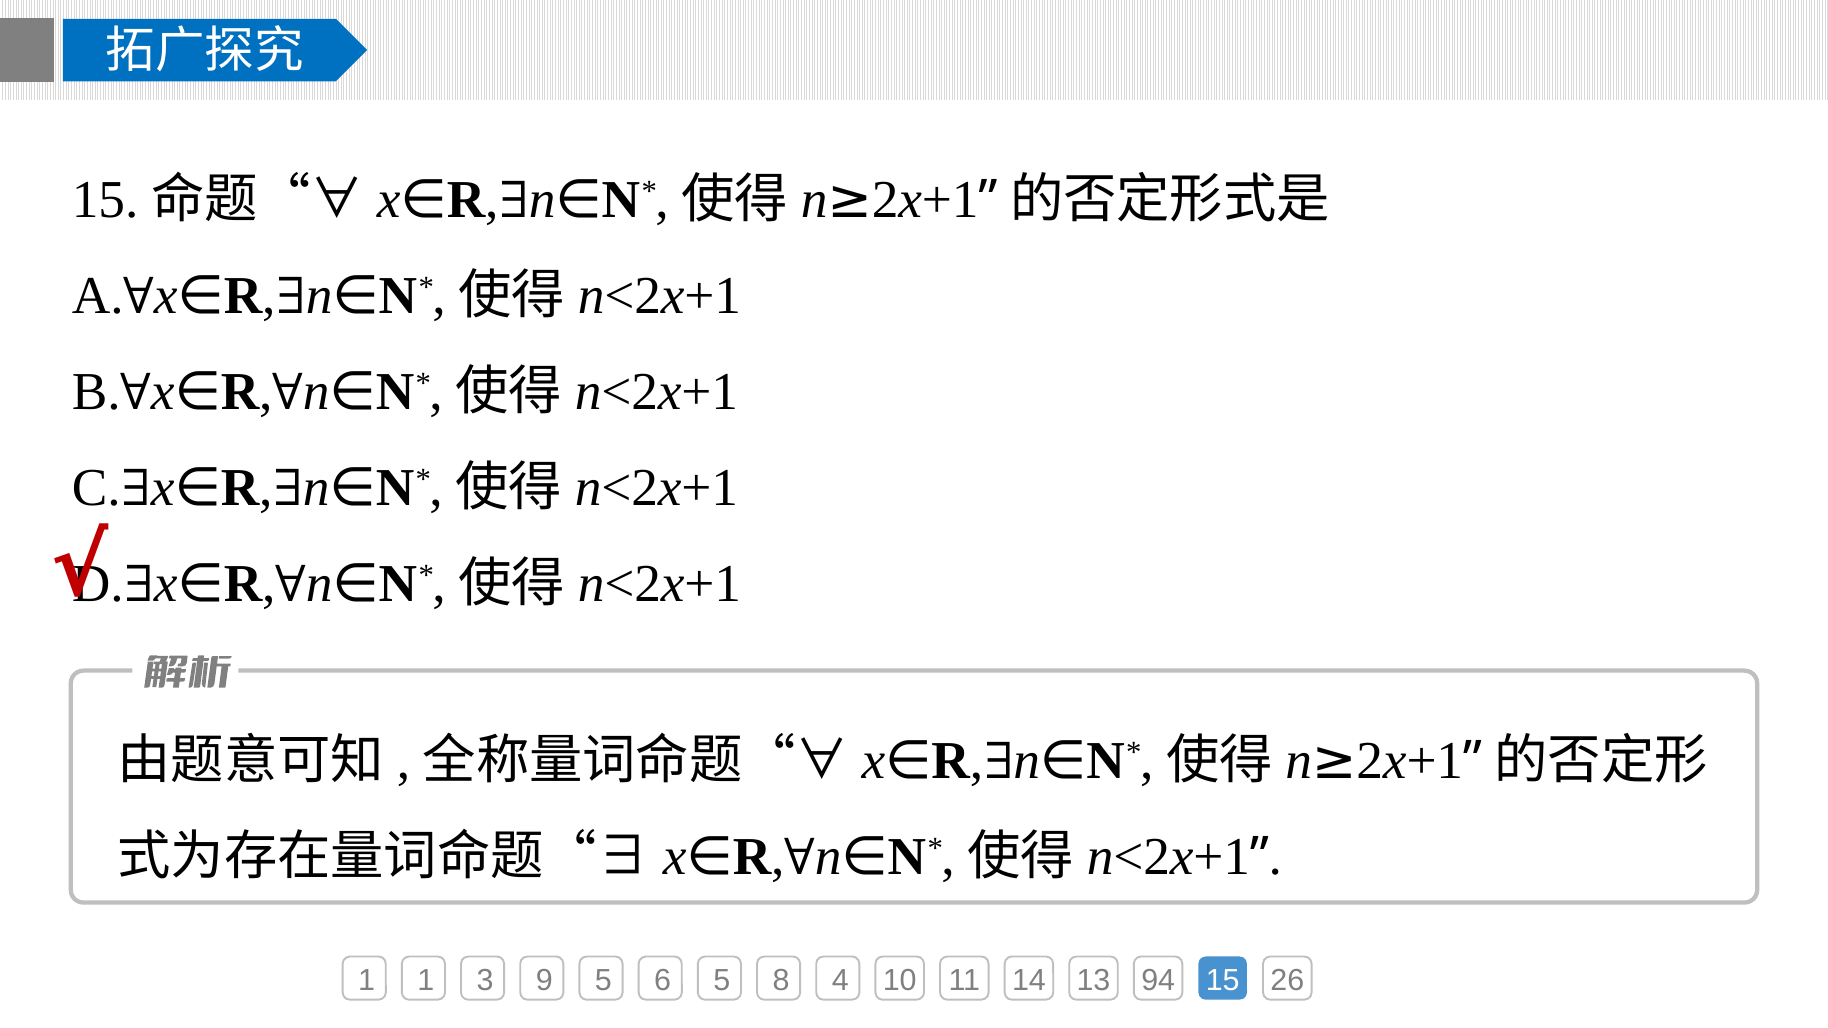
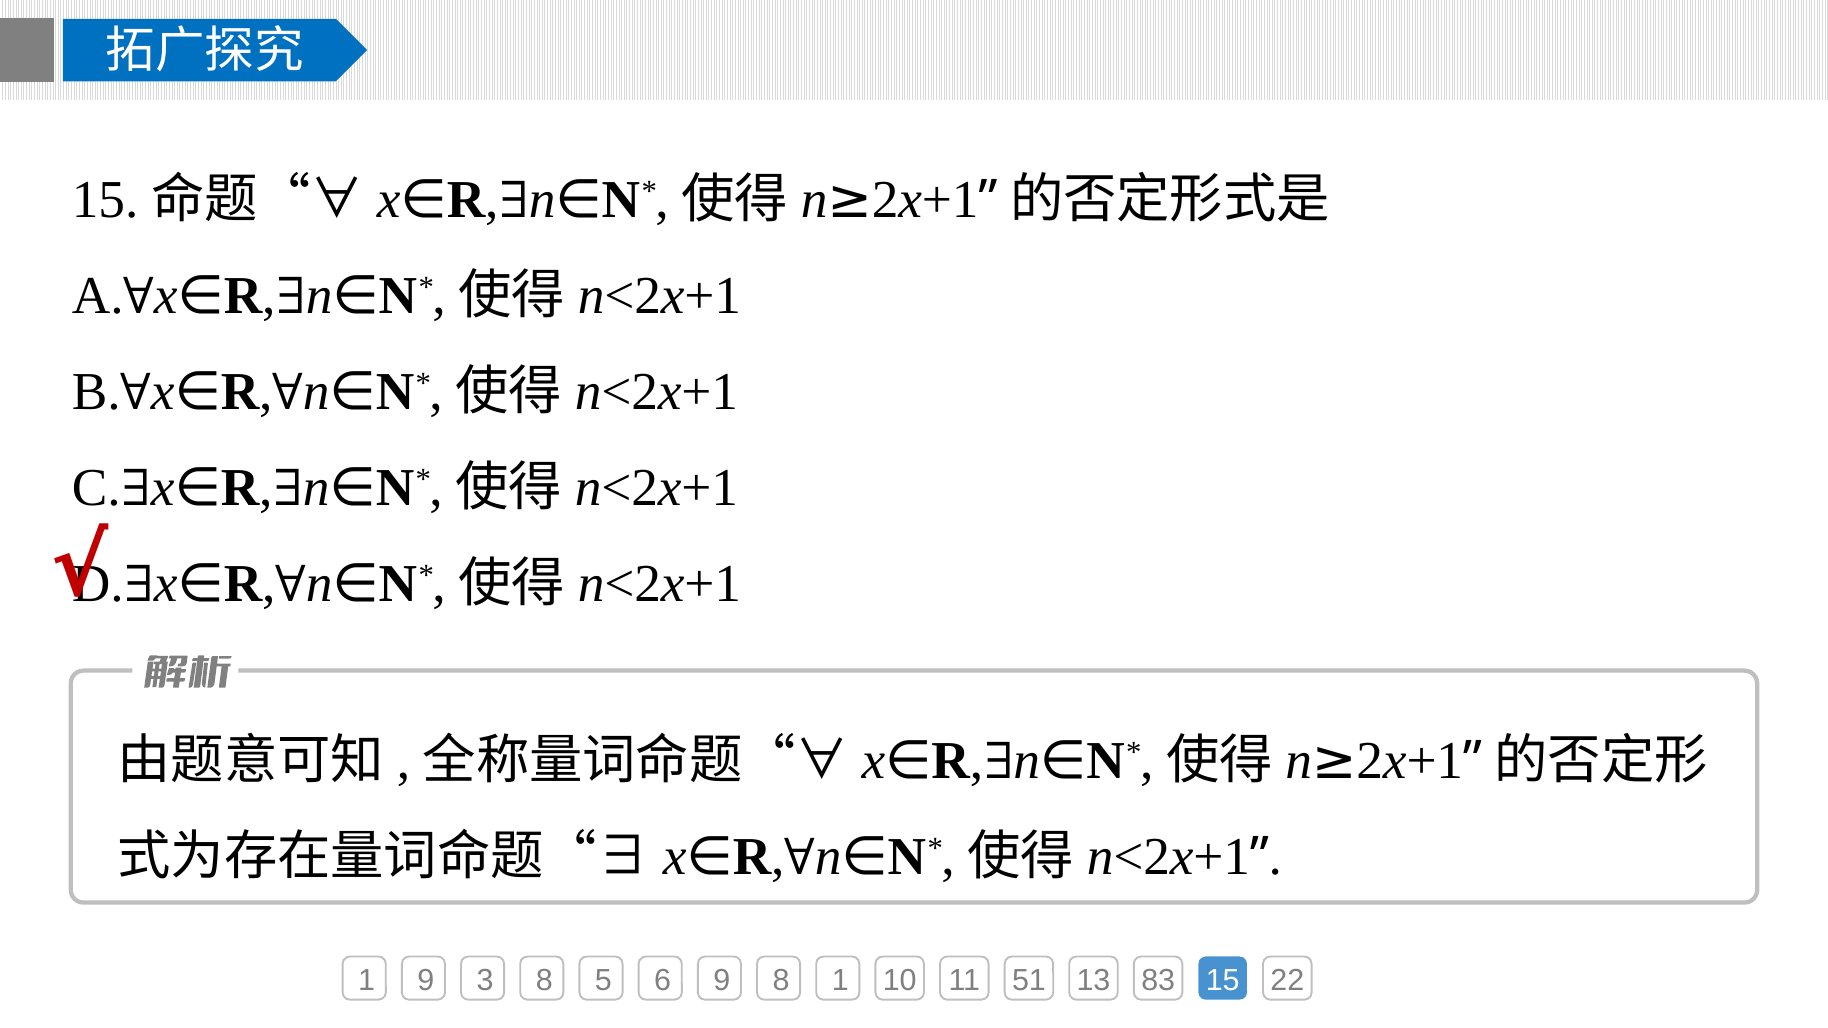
1 1: 1 -> 9 (426, 980)
3 9: 9 -> 8 (544, 980)
6 5: 5 -> 9 (722, 980)
8 4: 4 -> 1 (840, 980)
14: 14 -> 51 (1029, 980)
94: 94 -> 83 (1158, 980)
26: 26 -> 22 (1287, 980)
